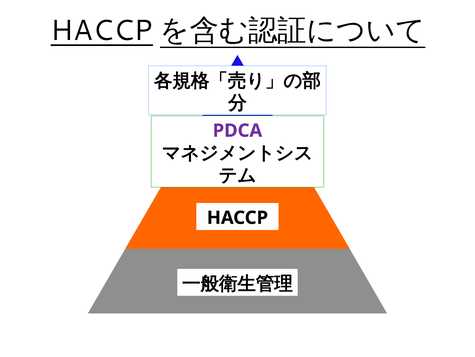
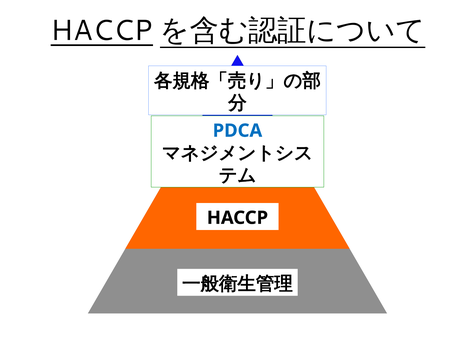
PDCA colour: purple -> blue (237, 130)
